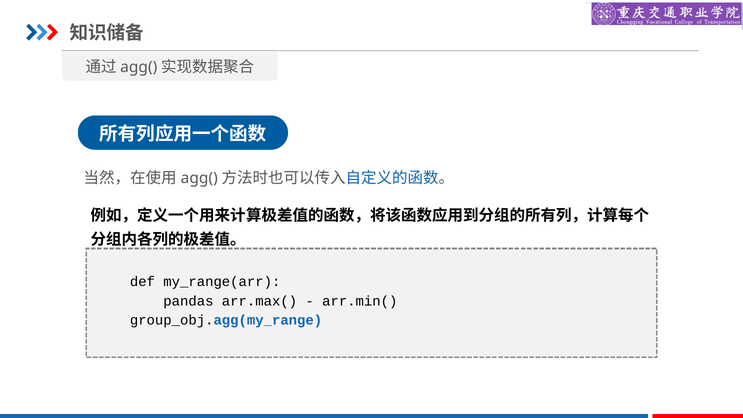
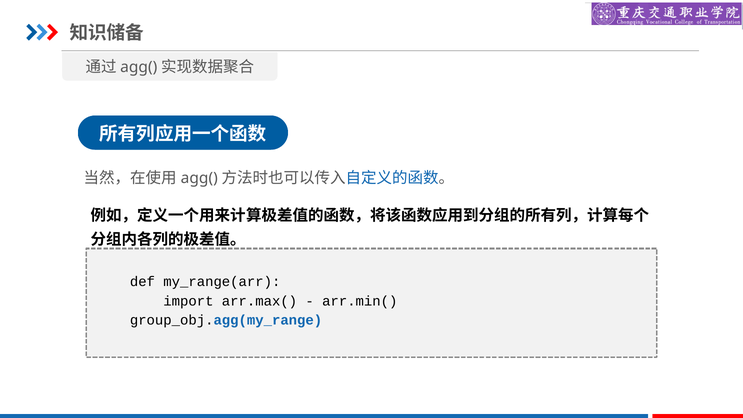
pandas: pandas -> import (188, 301)
